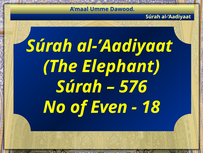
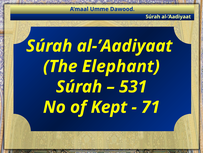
576: 576 -> 531 (133, 86)
Even: Even -> Kept (109, 107)
18: 18 -> 71 (151, 107)
